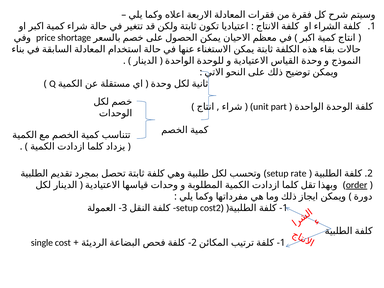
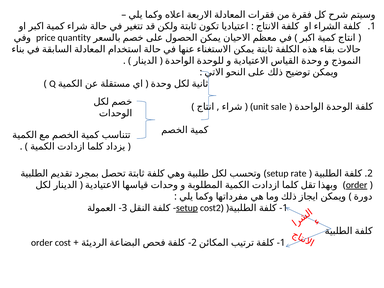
shortage: shortage -> quantity (74, 38)
part: part -> sale (279, 107)
setup underline: none -> present (187, 208)
single: single -> order (42, 243)
